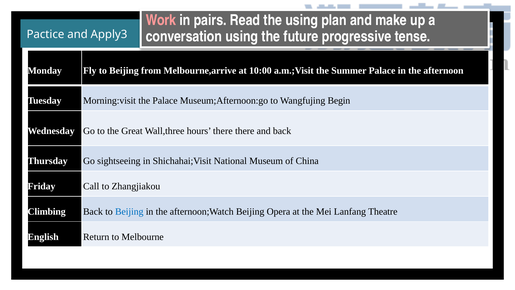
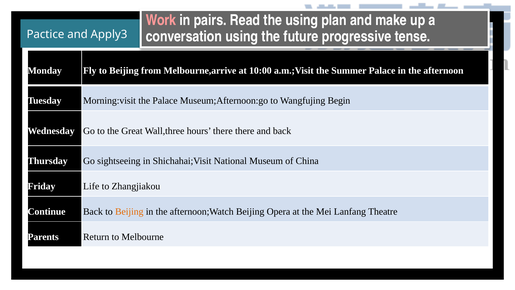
Call: Call -> Life (91, 186)
Climbing: Climbing -> Continue (47, 211)
Beijing colour: blue -> orange (129, 211)
English: English -> Parents (43, 237)
